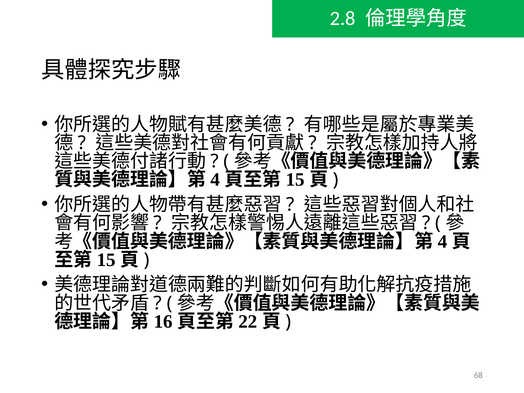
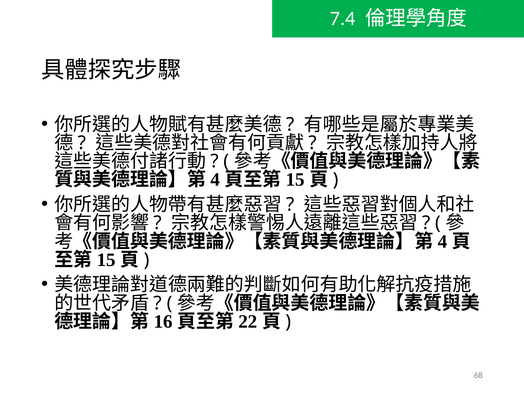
2.8: 2.8 -> 7.4 (343, 18)
